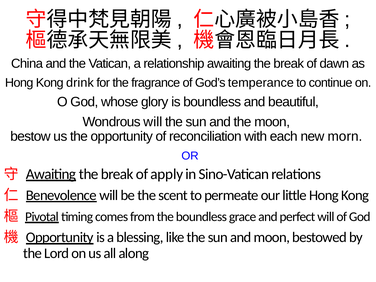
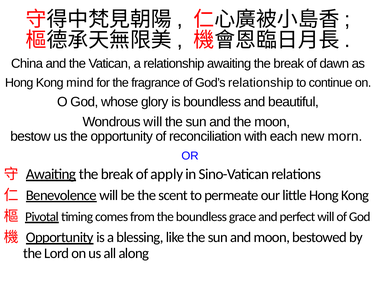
drink: drink -> mind (80, 83)
God’s temperance: temperance -> relationship (261, 83)
